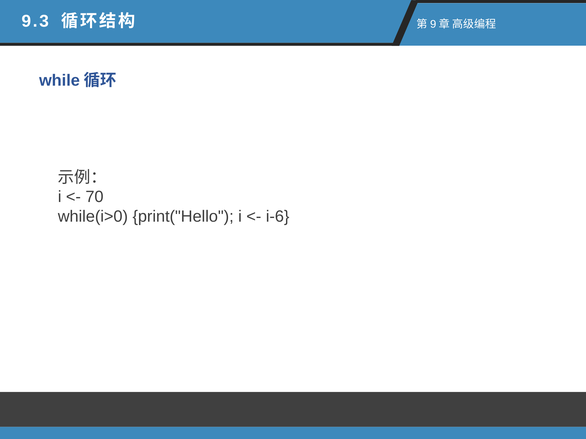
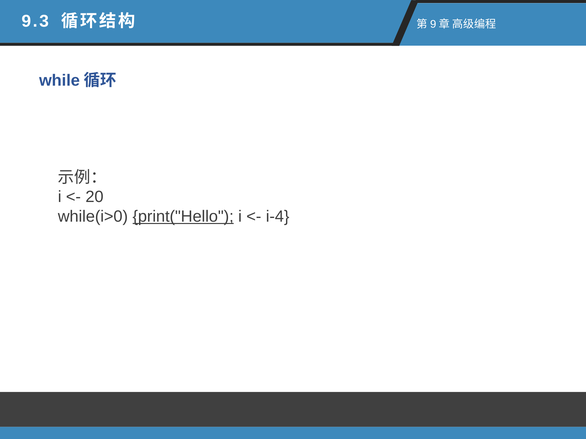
70: 70 -> 20 (94, 197)
print("Hello underline: none -> present (183, 217)
i-6: i-6 -> i-4 (278, 217)
